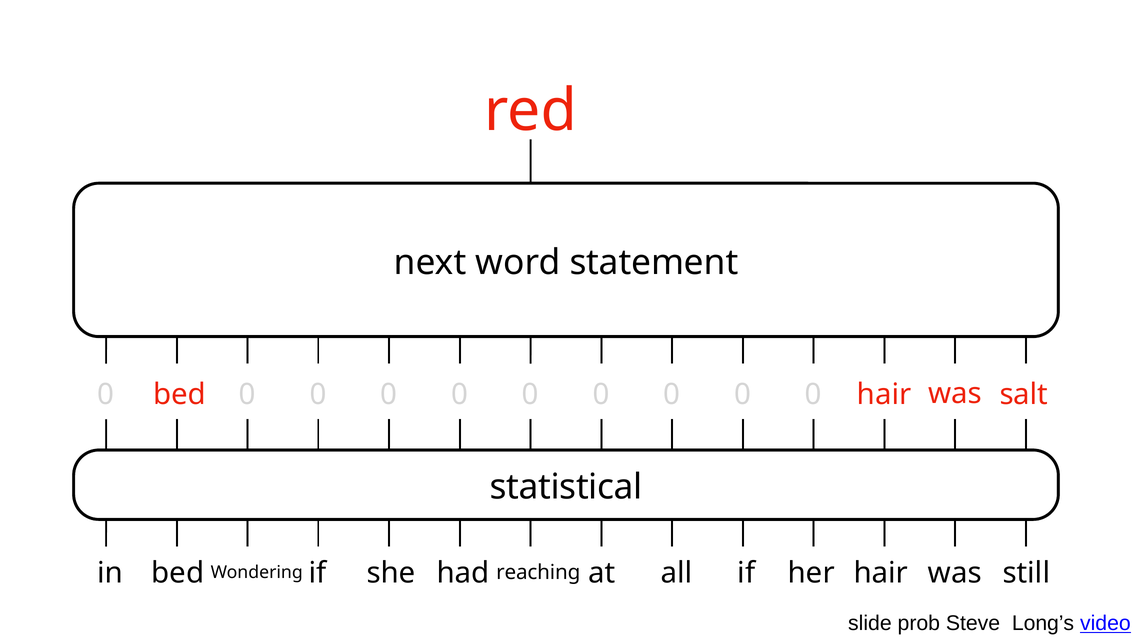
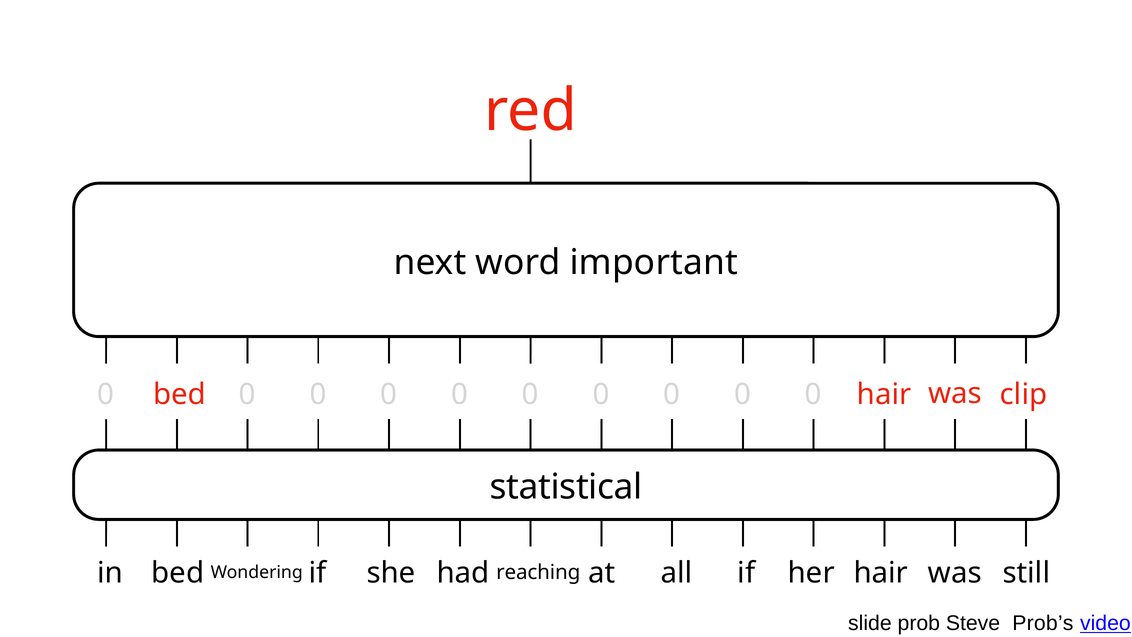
statement: statement -> important (654, 262)
salt: salt -> clip (1024, 394)
Long’s: Long’s -> Prob’s (1043, 623)
